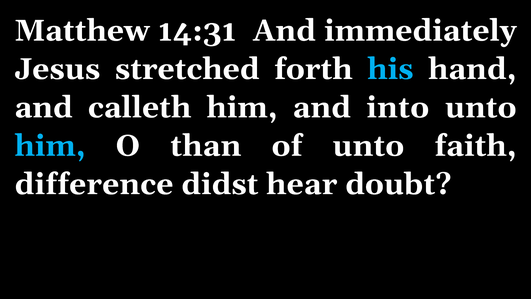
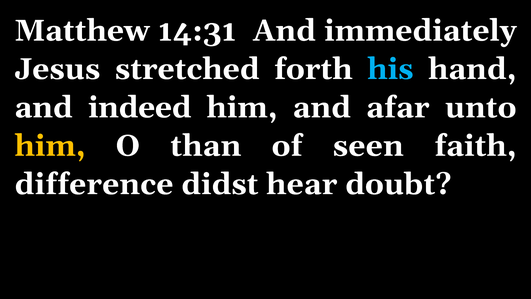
calleth: calleth -> indeed (140, 107)
into: into -> afar (398, 107)
him colour: light blue -> yellow (50, 146)
of unto: unto -> seen (368, 146)
